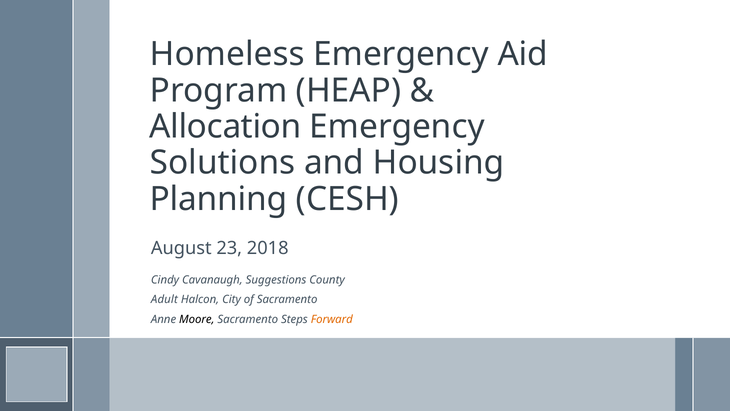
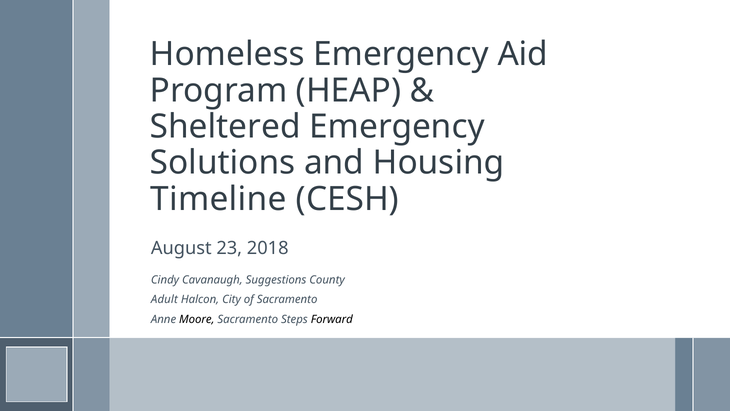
Allocation: Allocation -> Sheltered (225, 127)
Planning: Planning -> Timeline (218, 199)
Forward colour: orange -> black (332, 319)
